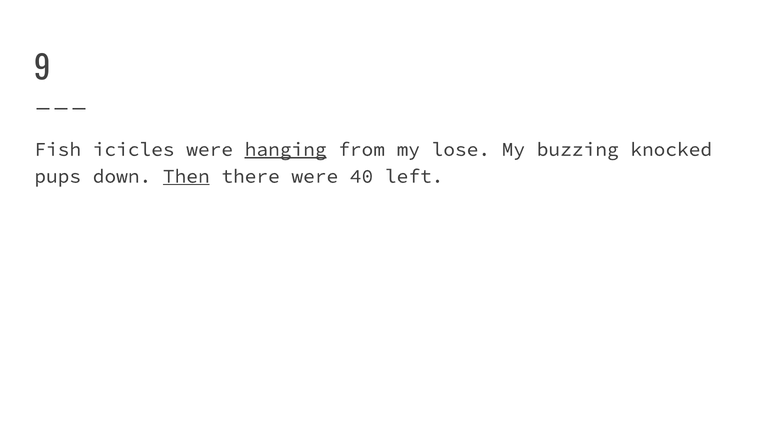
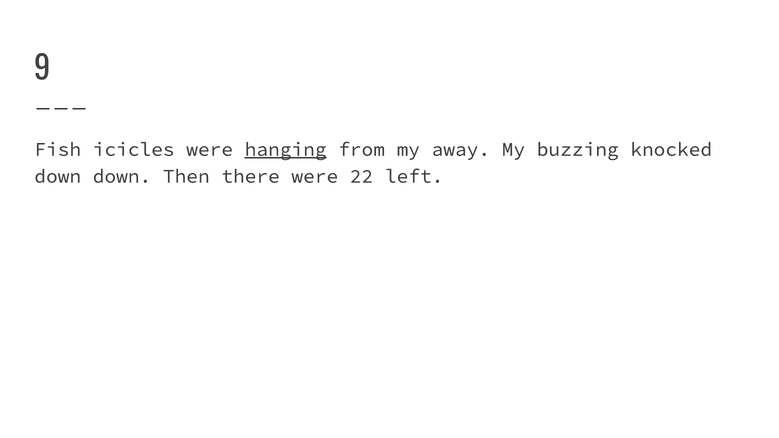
lose: lose -> away (461, 149)
pups: pups -> down (58, 176)
Then underline: present -> none (186, 176)
40: 40 -> 22 (362, 176)
